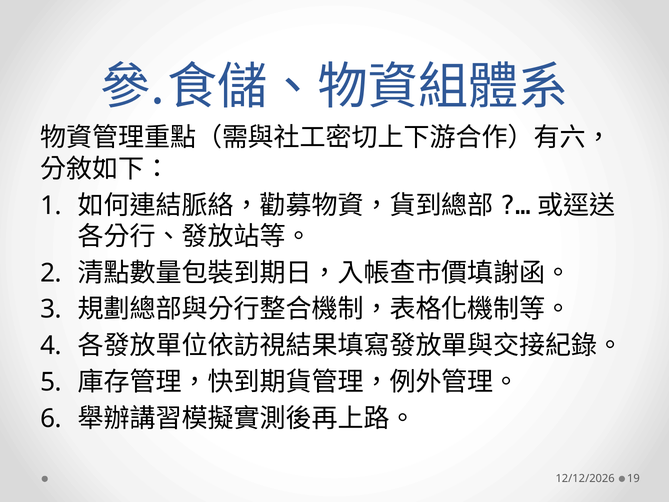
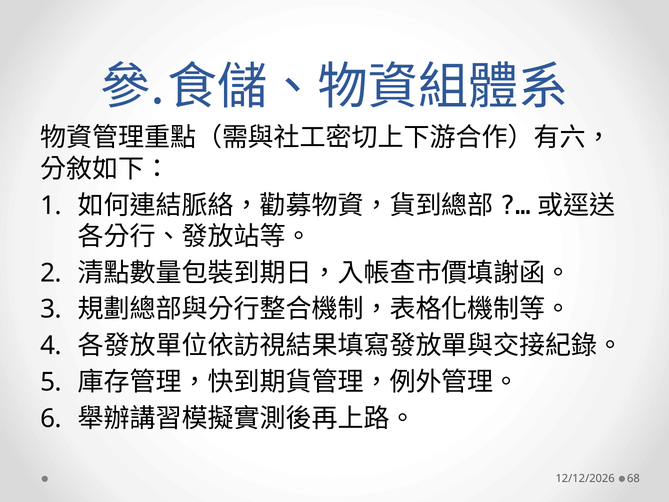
19: 19 -> 68 (633, 478)
